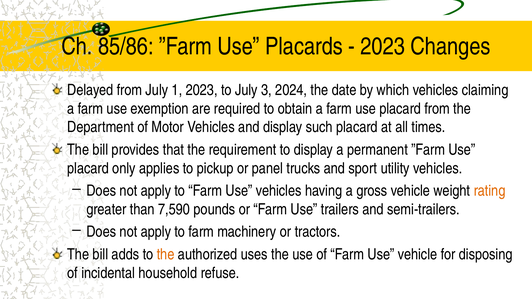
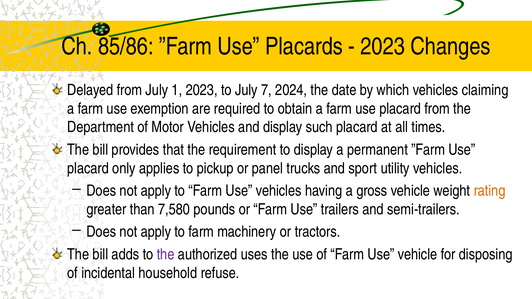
3: 3 -> 7 (266, 90)
7,590: 7,590 -> 7,580 (174, 210)
the colour: orange -> purple (166, 255)
